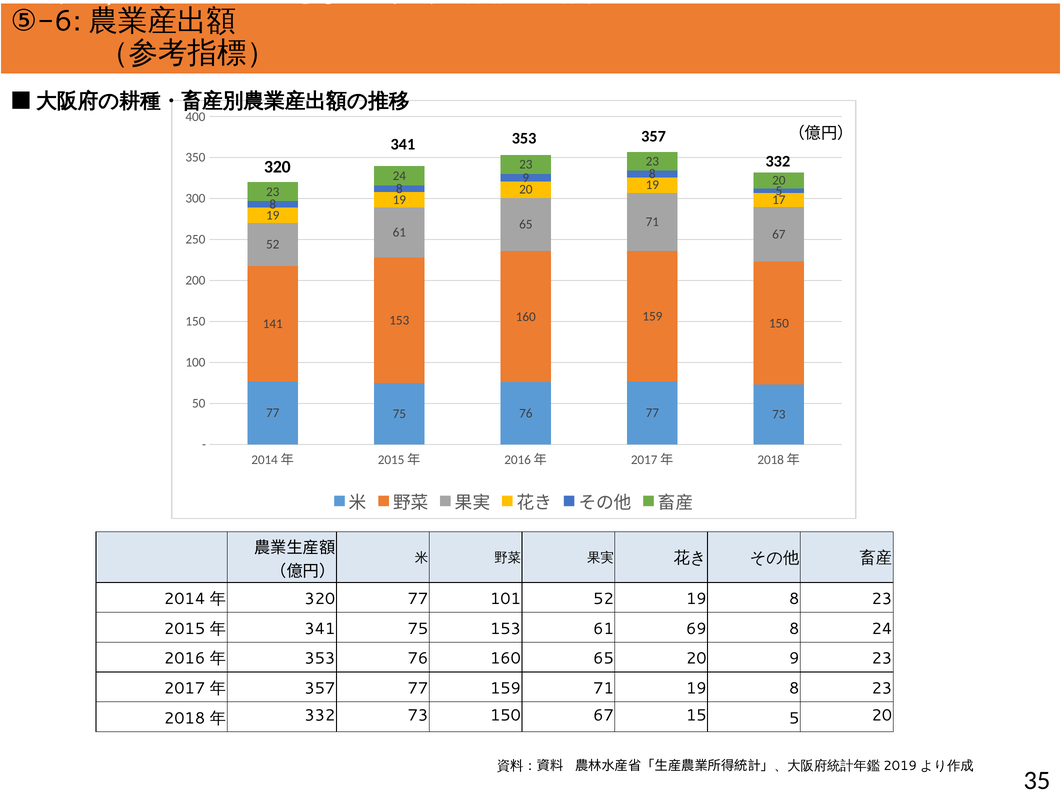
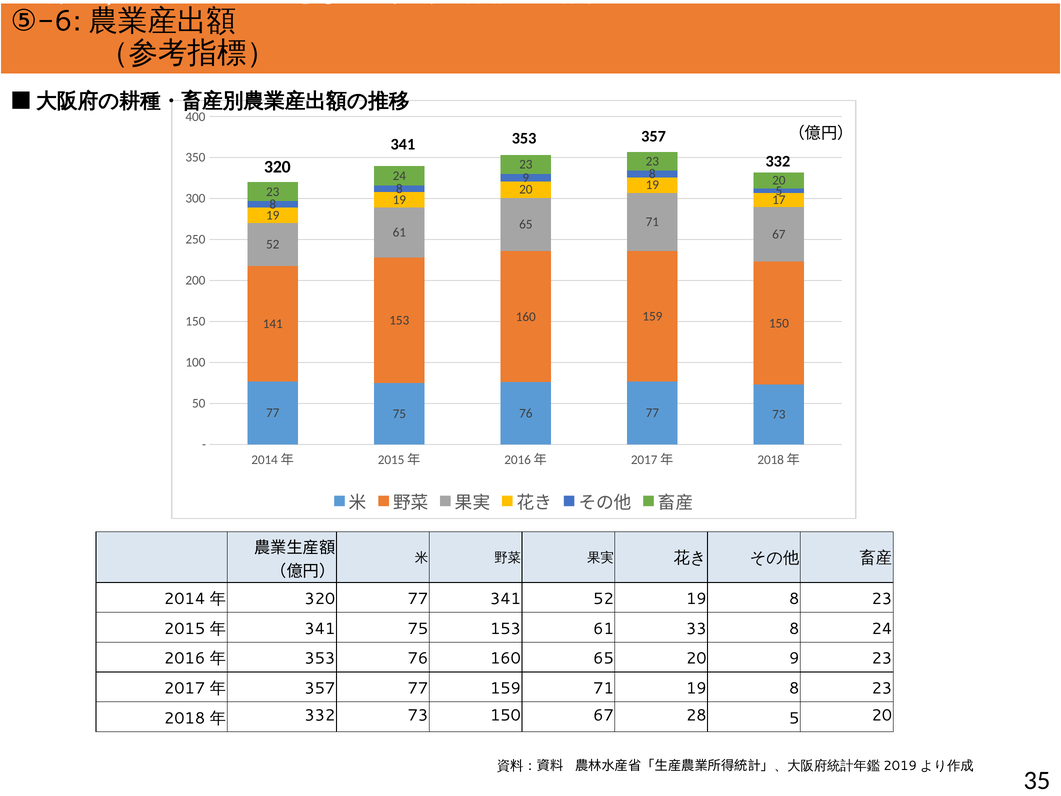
77 101: 101 -> 341 (505, 599)
69: 69 -> 33 (696, 629)
15: 15 -> 28 (696, 715)
